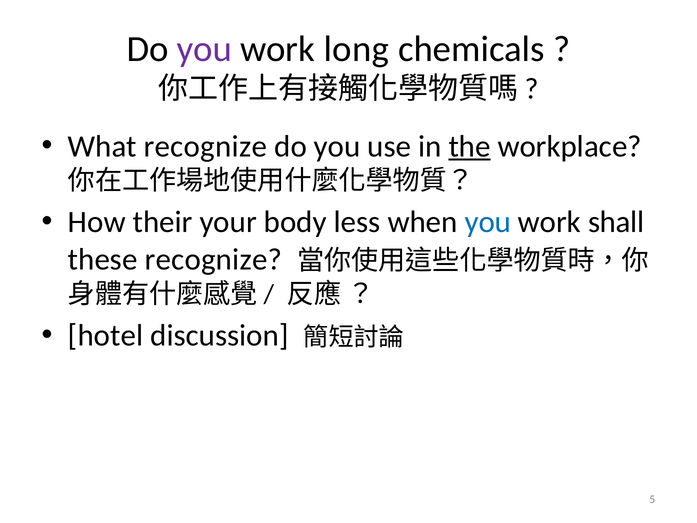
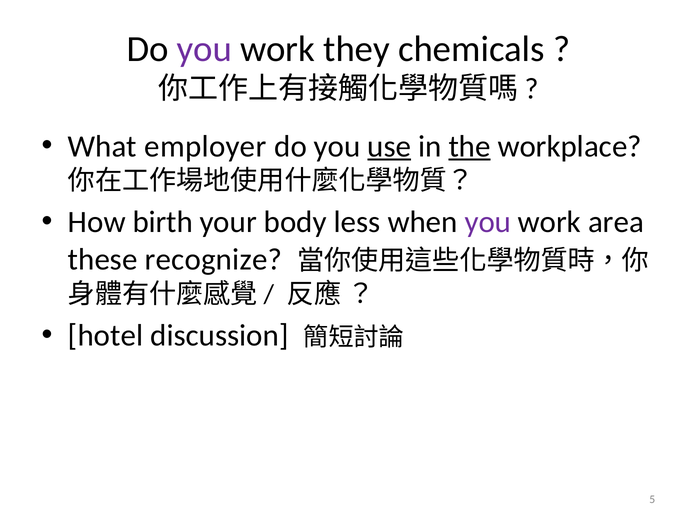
long: long -> they (357, 49)
What recognize: recognize -> employer (205, 146)
use underline: none -> present (389, 146)
their: their -> birth (163, 222)
you colour: blue -> purple (488, 222)
shall: shall -> area (616, 222)
